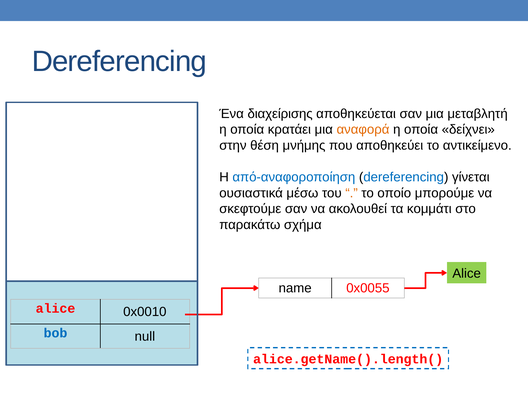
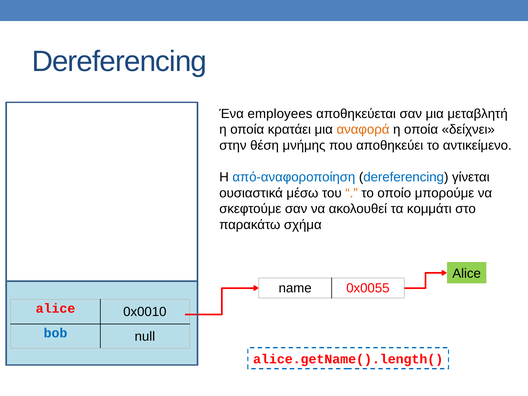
διαχείρισης: διαχείρισης -> employees (280, 114)
